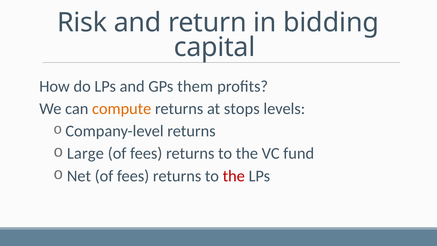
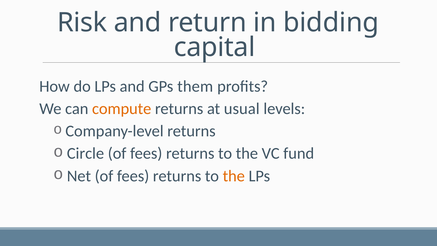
stops: stops -> usual (242, 109)
Large: Large -> Circle (85, 153)
the colour: red -> orange (234, 176)
